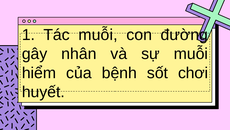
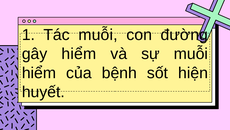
gây nhân: nhân -> hiểm (79, 54)
chơi: chơi -> hiện (193, 73)
